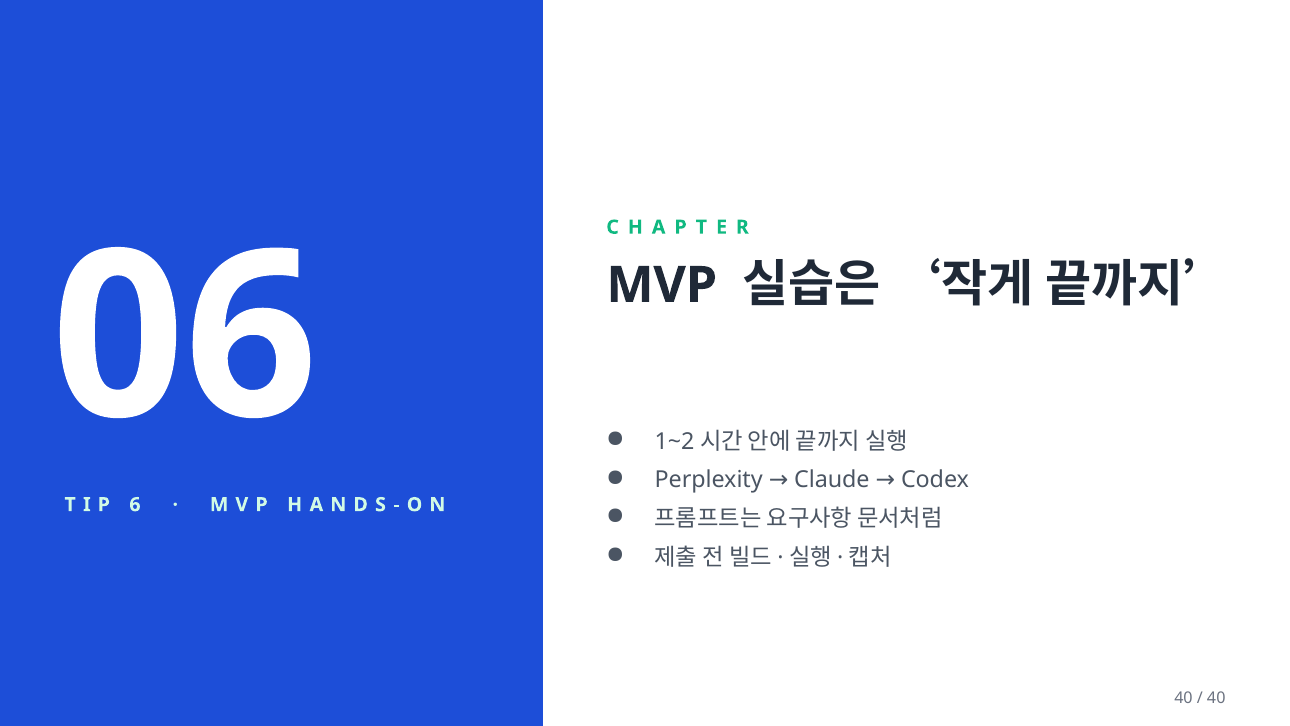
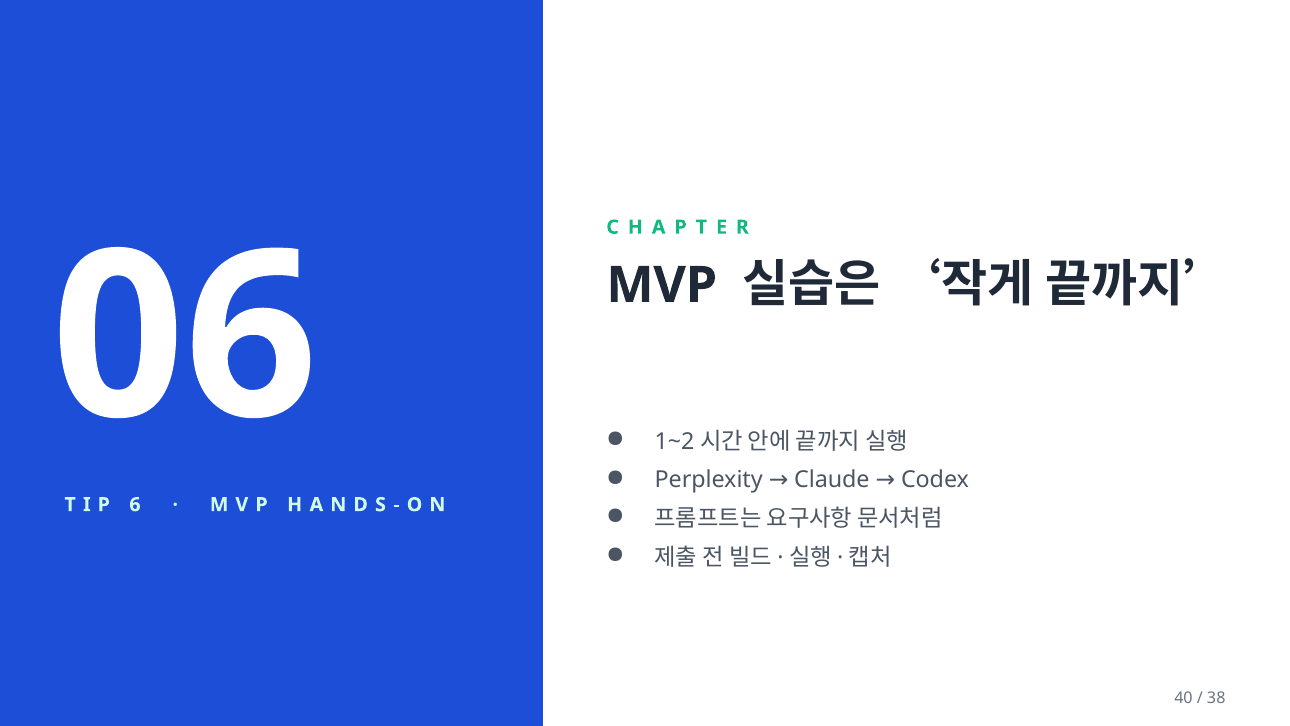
40: 40 -> 38 (1216, 698)
